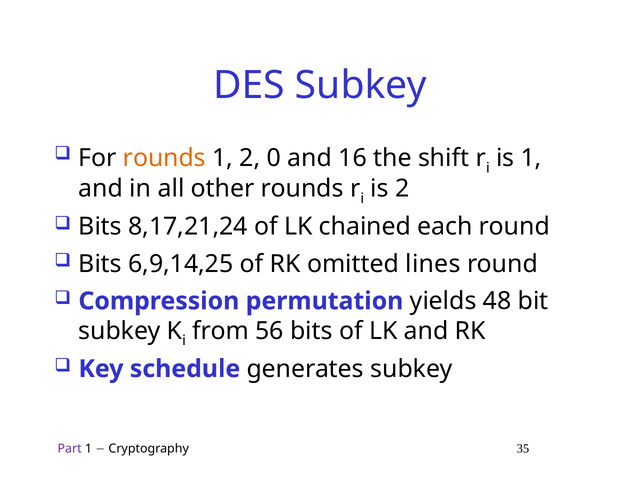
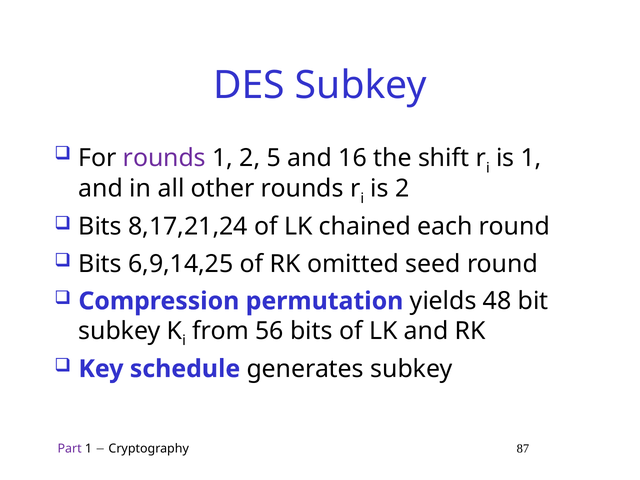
rounds colour: orange -> purple (164, 158)
0: 0 -> 5 (274, 158)
lines: lines -> seed (433, 264)
35: 35 -> 87 (523, 449)
